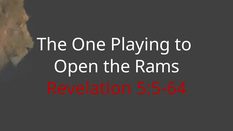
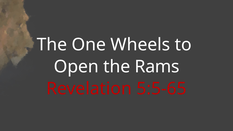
Playing: Playing -> Wheels (140, 45)
5:5-64: 5:5-64 -> 5:5-65 (161, 89)
